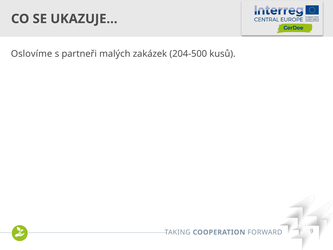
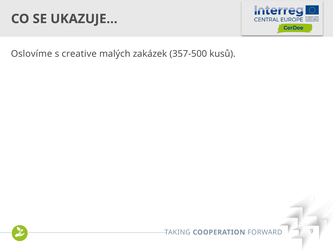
partneři: partneři -> creative (79, 54)
204-500: 204-500 -> 357-500 (188, 54)
